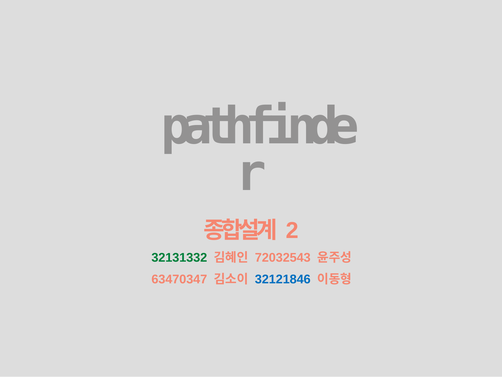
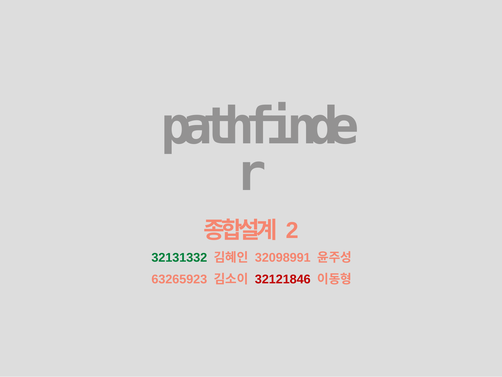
72032543: 72032543 -> 32098991 (283, 257)
63470347: 63470347 -> 63265923 (179, 279)
32121846 colour: blue -> red (283, 279)
